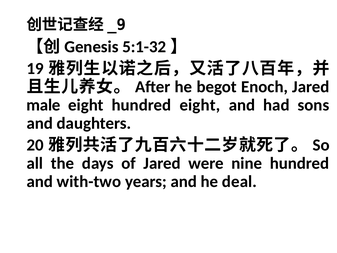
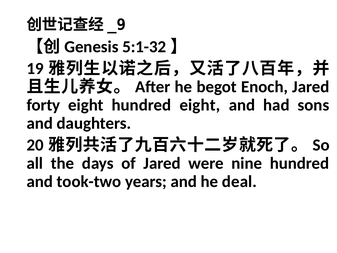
male: male -> forty (43, 105)
with-two: with-two -> took-two (89, 181)
